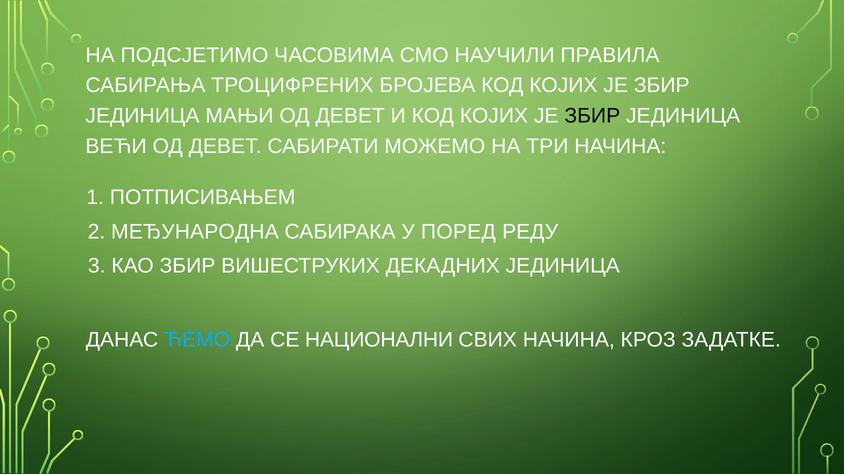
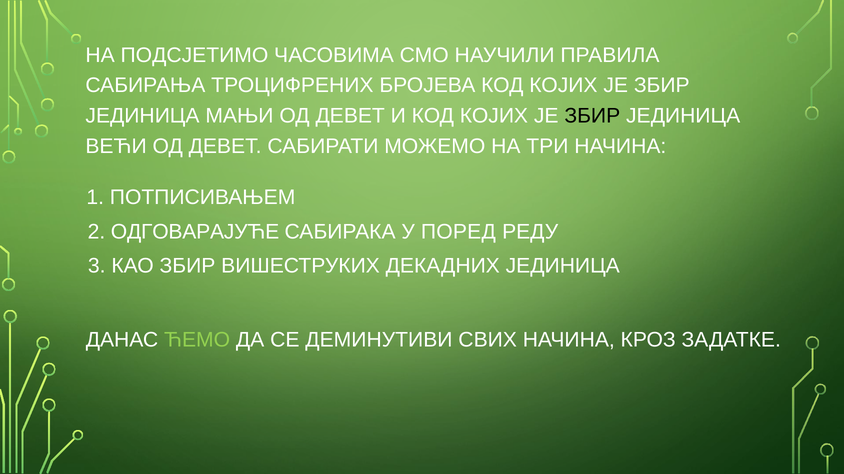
МЕЂУНАРОДНА: МЕЂУНАРОДНА -> ОДГОВАРАЈУЋЕ (195, 232)
ЋЕМО colour: light blue -> light green (197, 340)
НАЦИОНАЛНИ: НАЦИОНАЛНИ -> ДЕМИНУТИВИ (379, 340)
